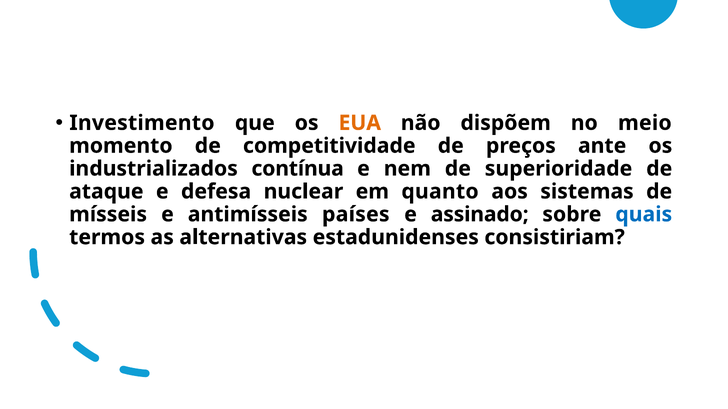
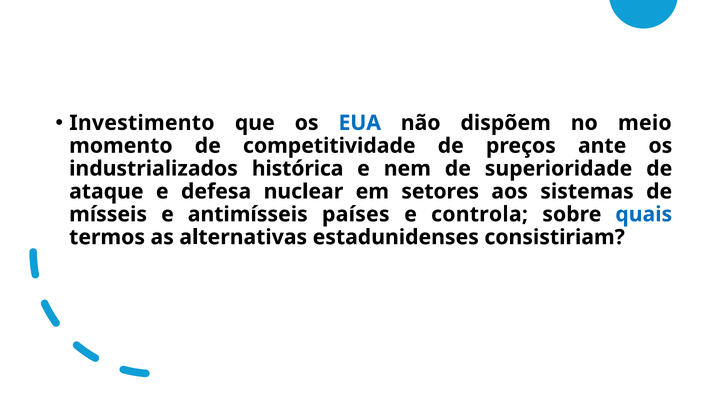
EUA colour: orange -> blue (360, 123)
contínua: contínua -> histórica (298, 169)
quanto: quanto -> setores (440, 192)
assinado: assinado -> controla (479, 215)
